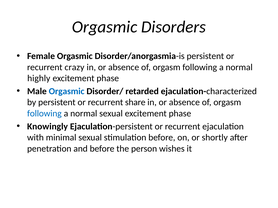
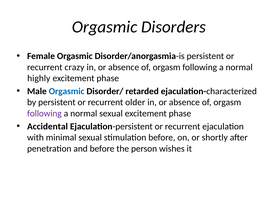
share: share -> older (135, 103)
following colour: blue -> purple (44, 114)
Knowingly: Knowingly -> Accidental (48, 127)
